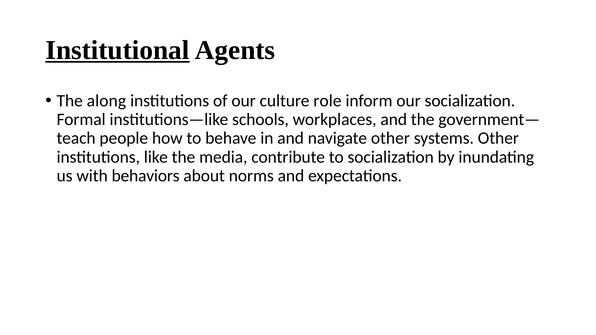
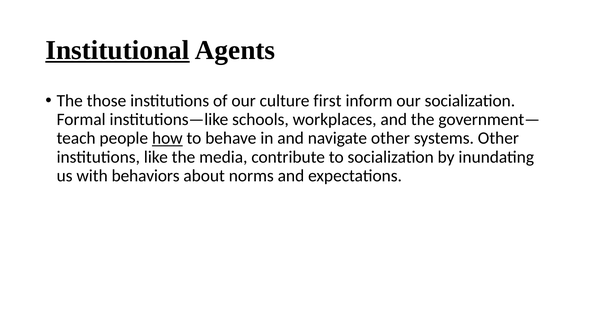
along: along -> those (106, 101)
role: role -> first (327, 101)
how underline: none -> present (167, 138)
